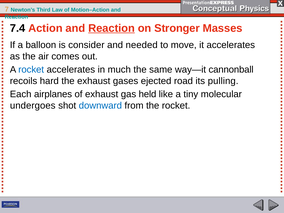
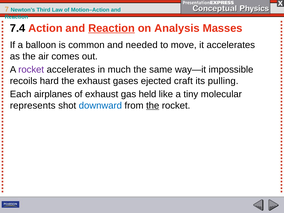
Stronger: Stronger -> Analysis (177, 28)
consider: consider -> common (86, 45)
rocket colour: blue -> purple (31, 70)
cannonball: cannonball -> impossible (231, 70)
road: road -> craft (183, 81)
undergoes: undergoes -> represents (33, 106)
the underline: none -> present (153, 106)
